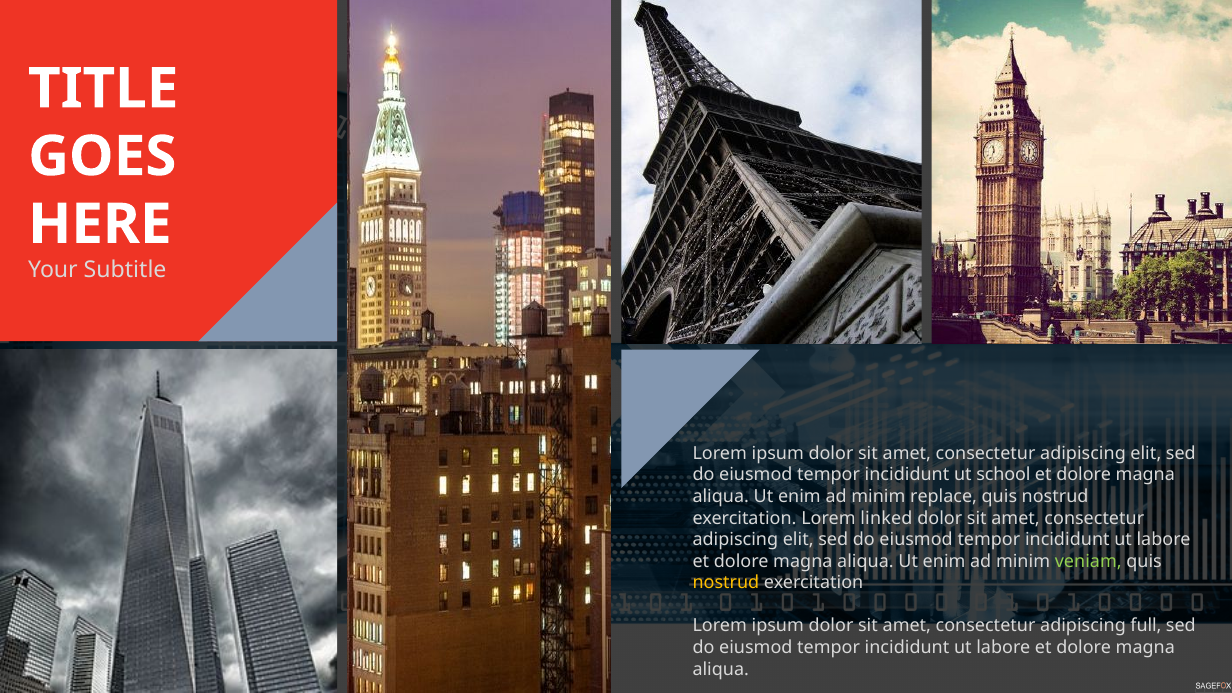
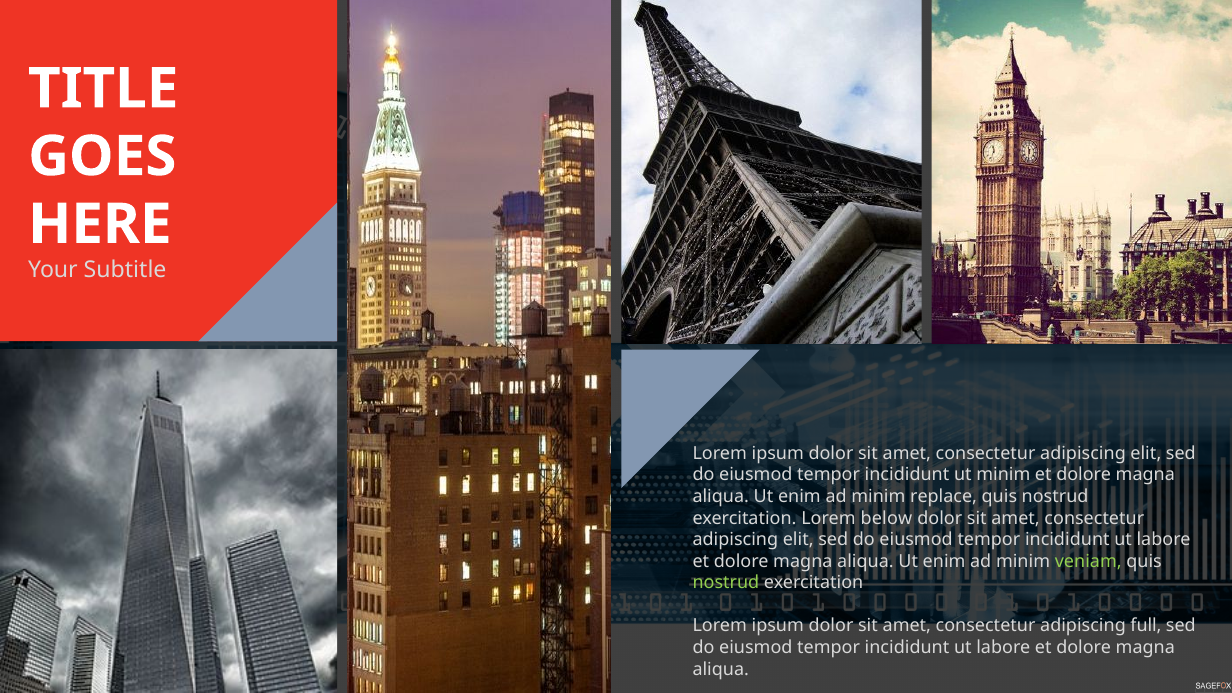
ut school: school -> minim (1003, 475)
linked: linked -> below (886, 518)
nostrud colour: yellow -> light green (726, 583)
